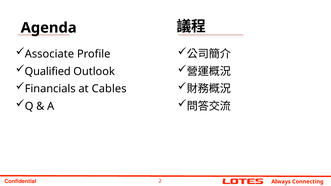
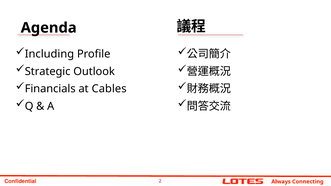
Associate: Associate -> Including (49, 54)
Qualified: Qualified -> Strategic (48, 71)
